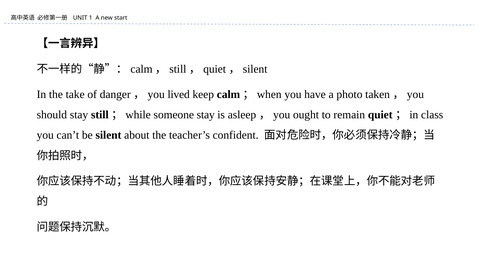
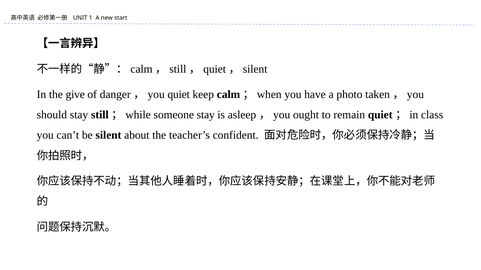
take: take -> give (75, 95)
lived: lived -> quiet (179, 95)
